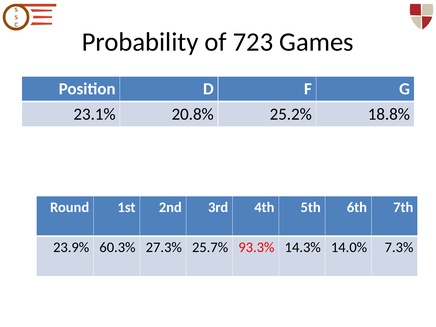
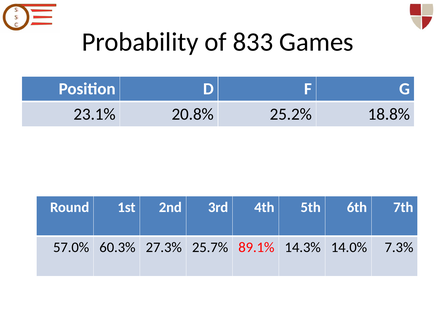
723: 723 -> 833 (253, 42)
23.9%: 23.9% -> 57.0% (71, 247)
93.3%: 93.3% -> 89.1% (256, 247)
